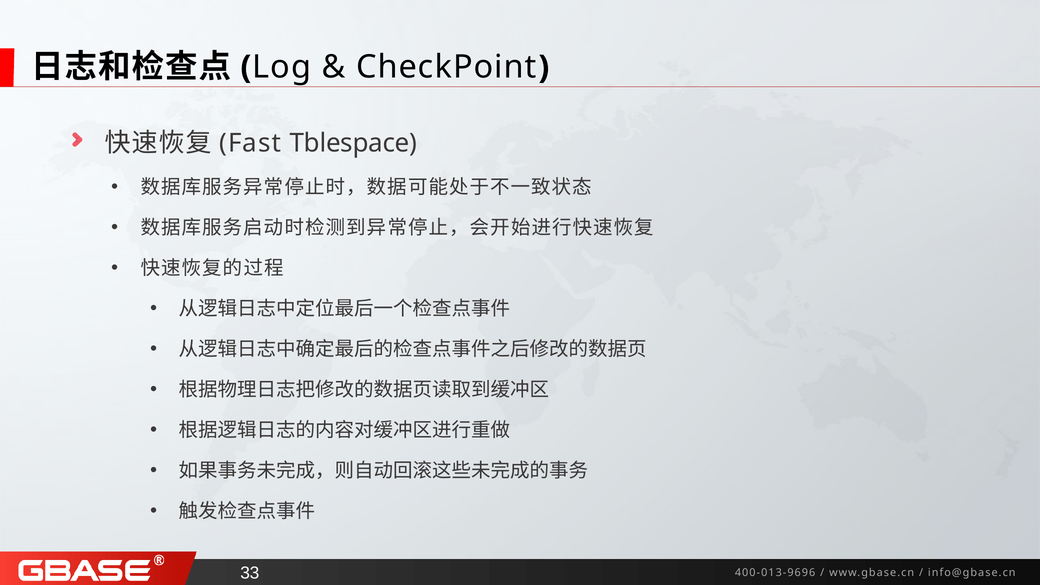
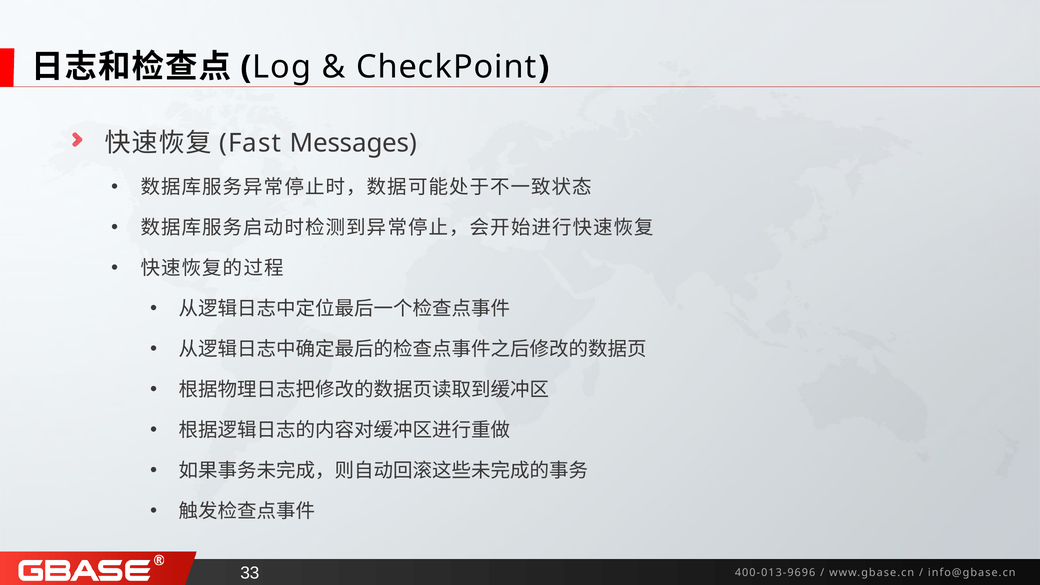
Tblespace: Tblespace -> Messages (353, 143)
